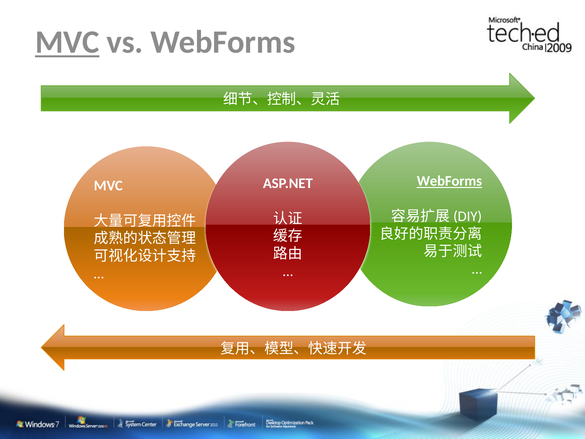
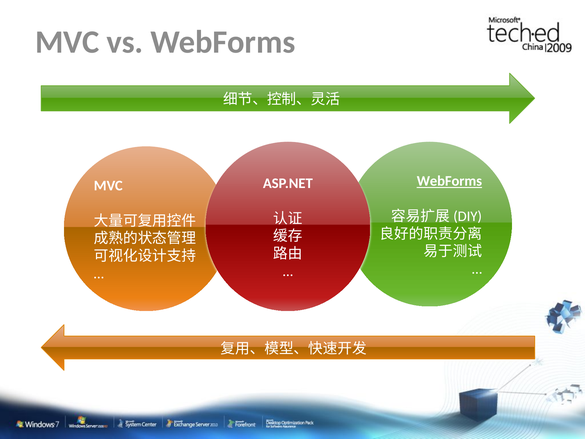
MVC underline: present -> none (67, 42)
